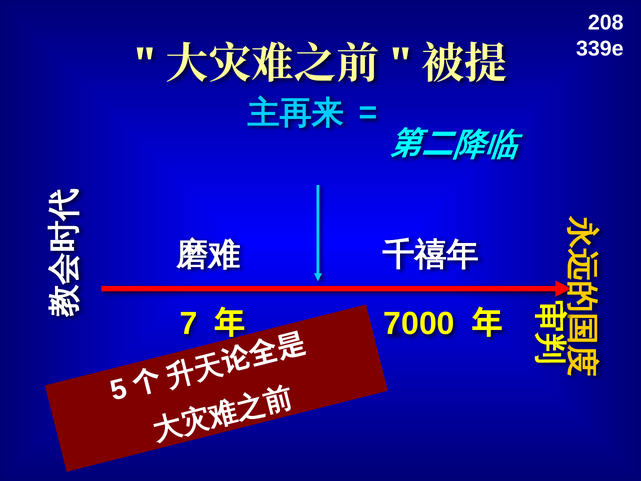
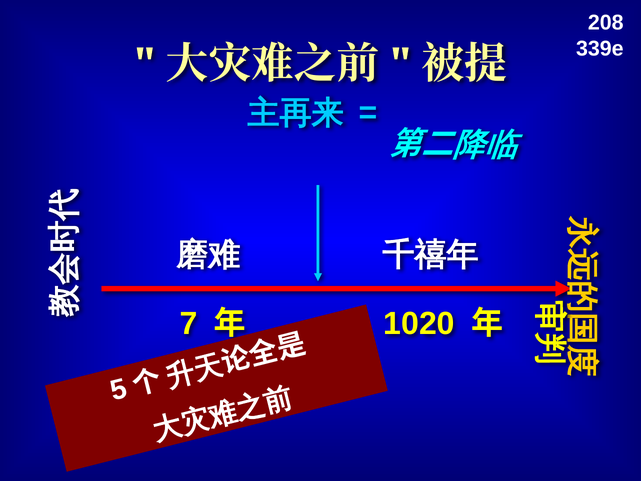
7000: 7000 -> 1020 (419, 324)
